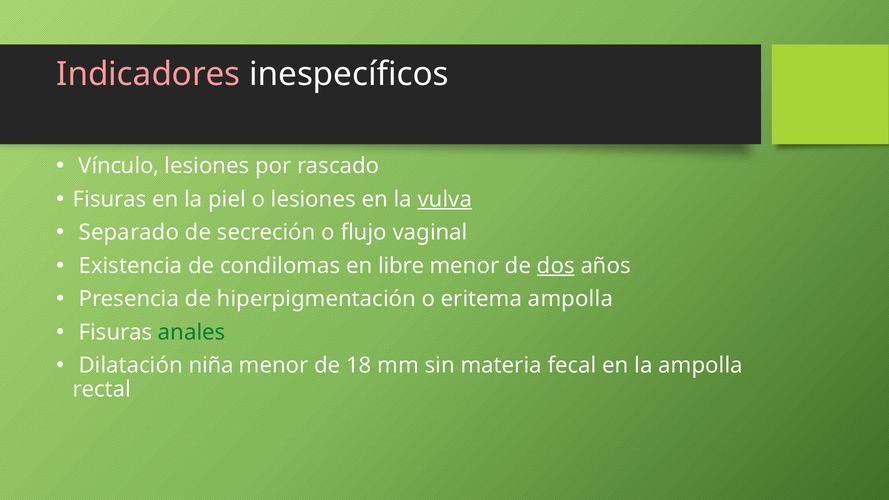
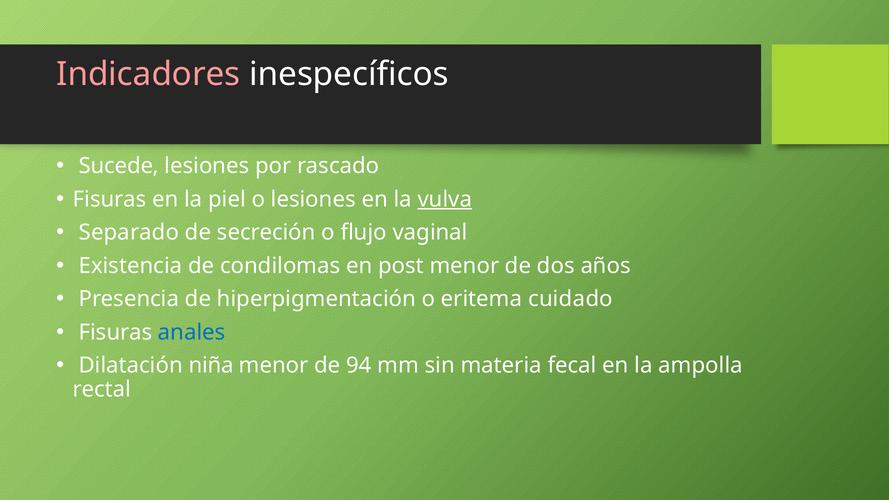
Vínculo: Vínculo -> Sucede (119, 166)
libre: libre -> post (401, 266)
dos underline: present -> none (556, 266)
eritema ampolla: ampolla -> cuidado (571, 299)
anales colour: green -> blue (192, 332)
18: 18 -> 94 (359, 366)
